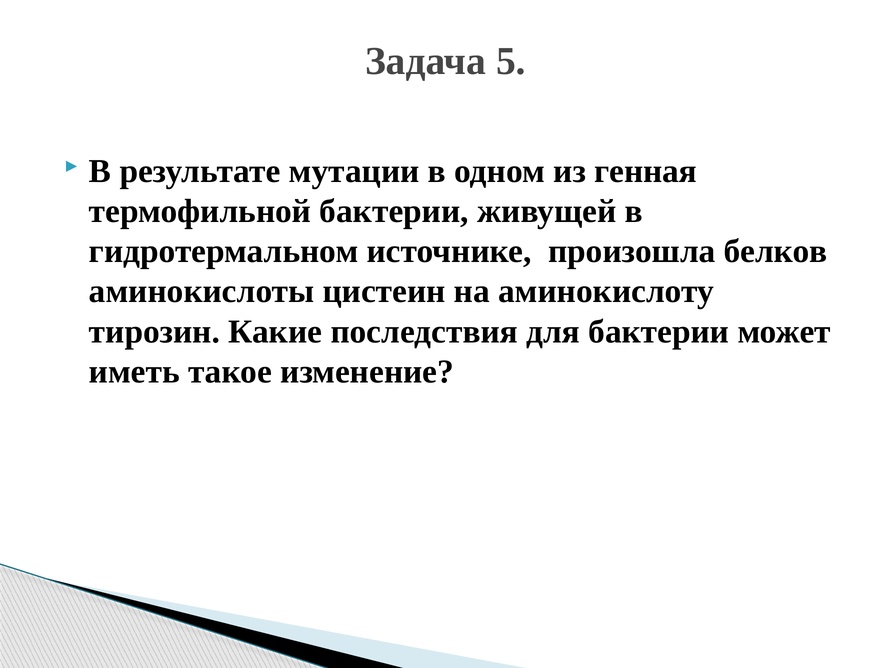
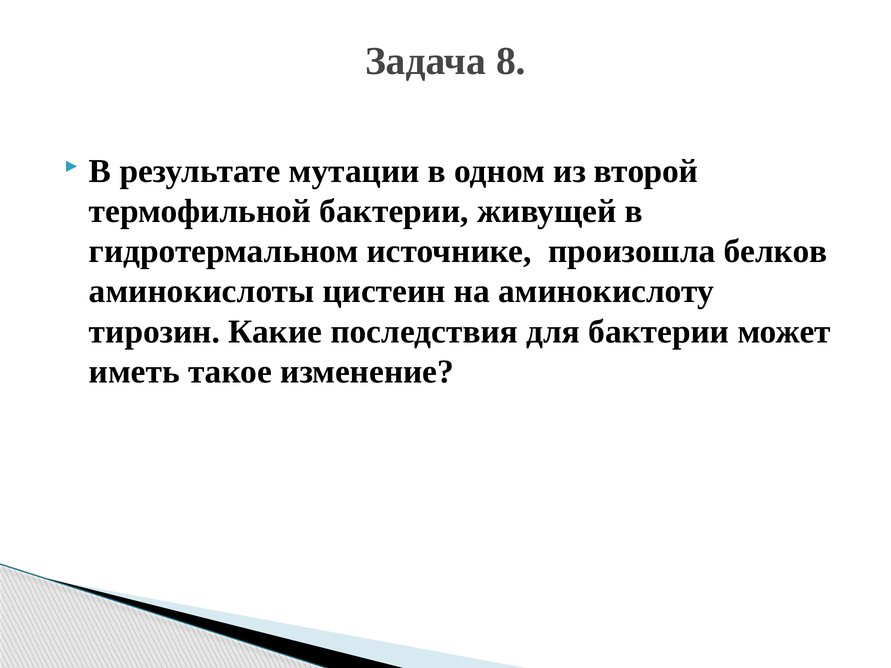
5: 5 -> 8 (511, 61)
генная: генная -> второй (646, 171)
